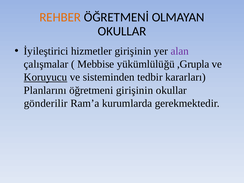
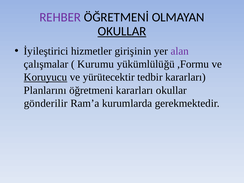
REHBER colour: orange -> purple (60, 17)
OKULLAR underline: none -> present (122, 31)
Mebbise: Mebbise -> Kurumu (96, 64)
,Grupla: ,Grupla -> ,Formu (193, 64)
sisteminden: sisteminden -> yürütecektir (109, 77)
öğretmeni girişinin: girişinin -> kararları (135, 90)
